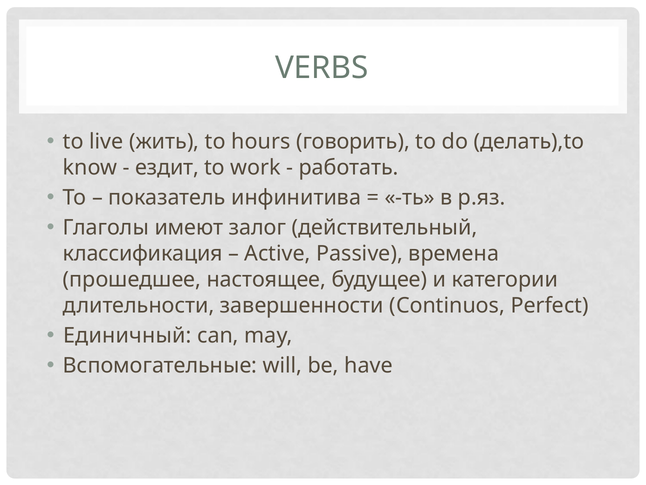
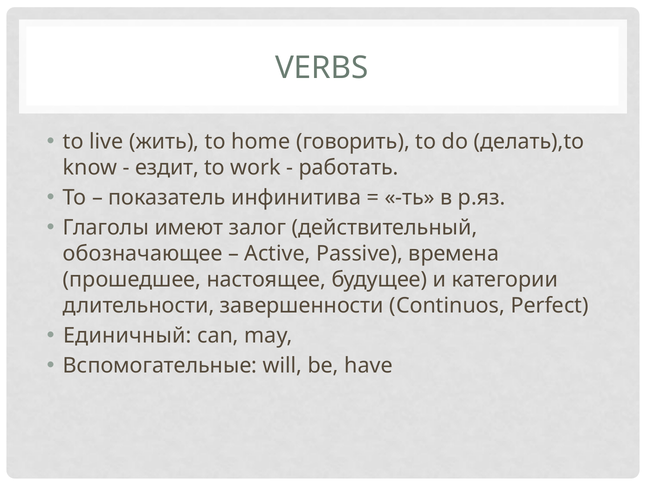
hours: hours -> home (261, 141)
классификация: классификация -> обозначающее (143, 253)
